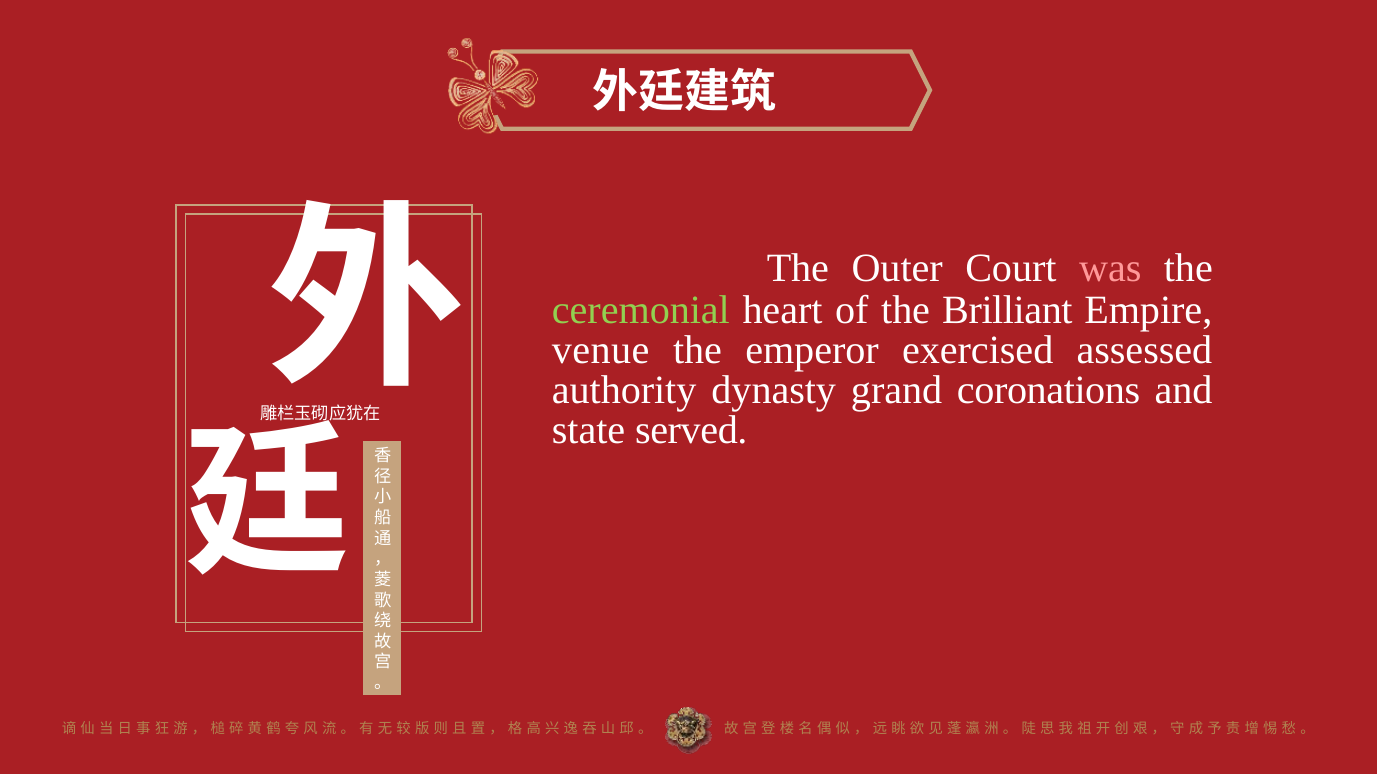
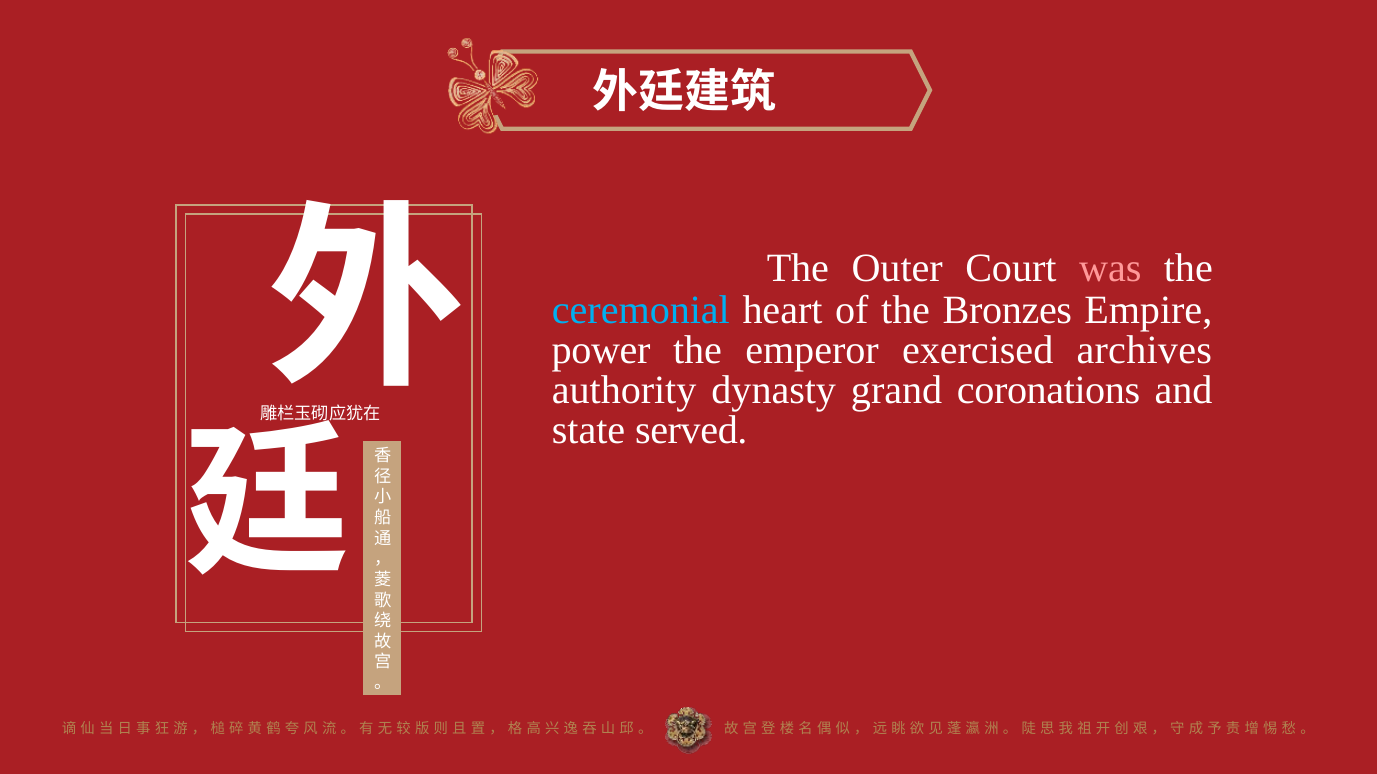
ceremonial colour: light green -> light blue (641, 310)
Brilliant: Brilliant -> Bronzes (1007, 310)
venue: venue -> power (601, 350)
assessed: assessed -> archives (1144, 350)
